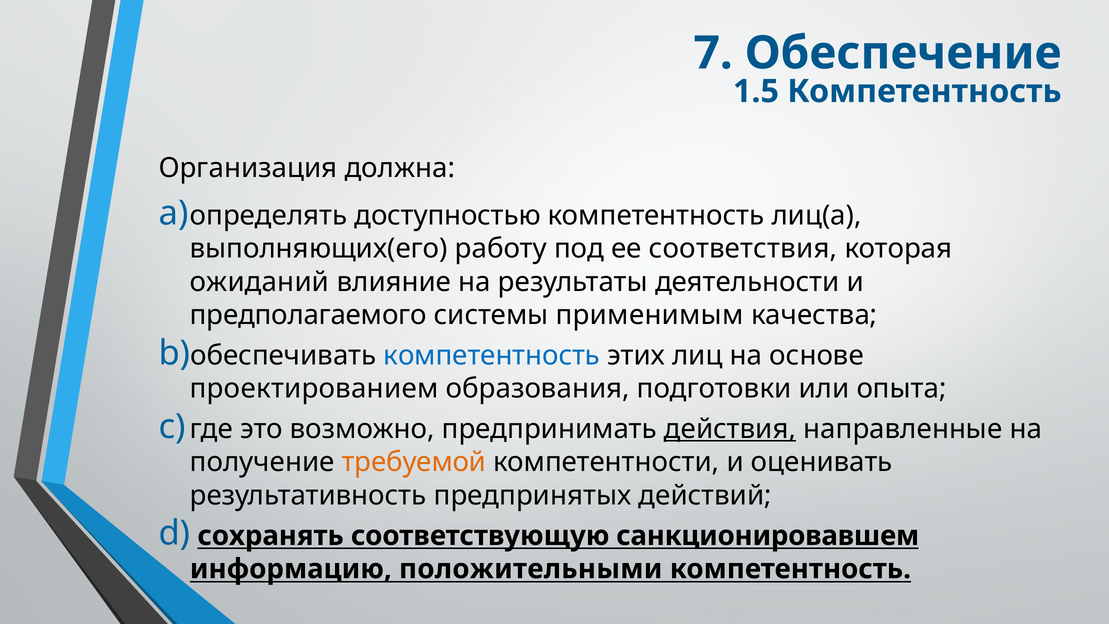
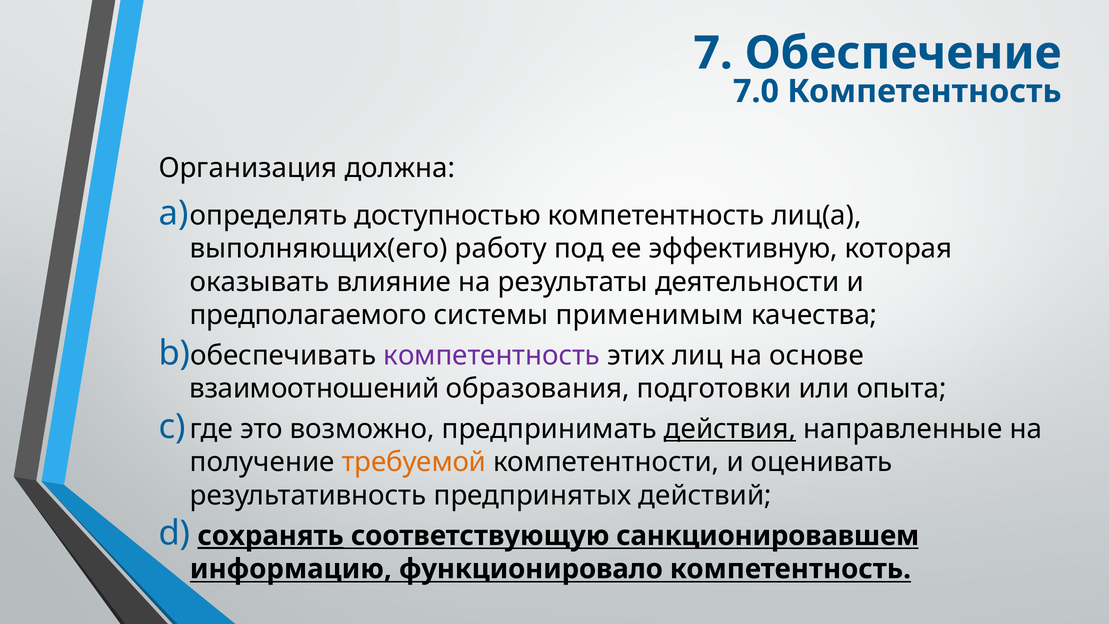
1.5: 1.5 -> 7.0 (756, 91)
соответствия: соответствия -> эффективную (743, 249)
ожиданий: ожиданий -> оказывать (260, 282)
компетентность colour: blue -> purple (492, 355)
проектированием: проектированием -> взаимоотношений (314, 389)
сохранять underline: none -> present (271, 536)
положительными: положительными -> функционировало (531, 569)
